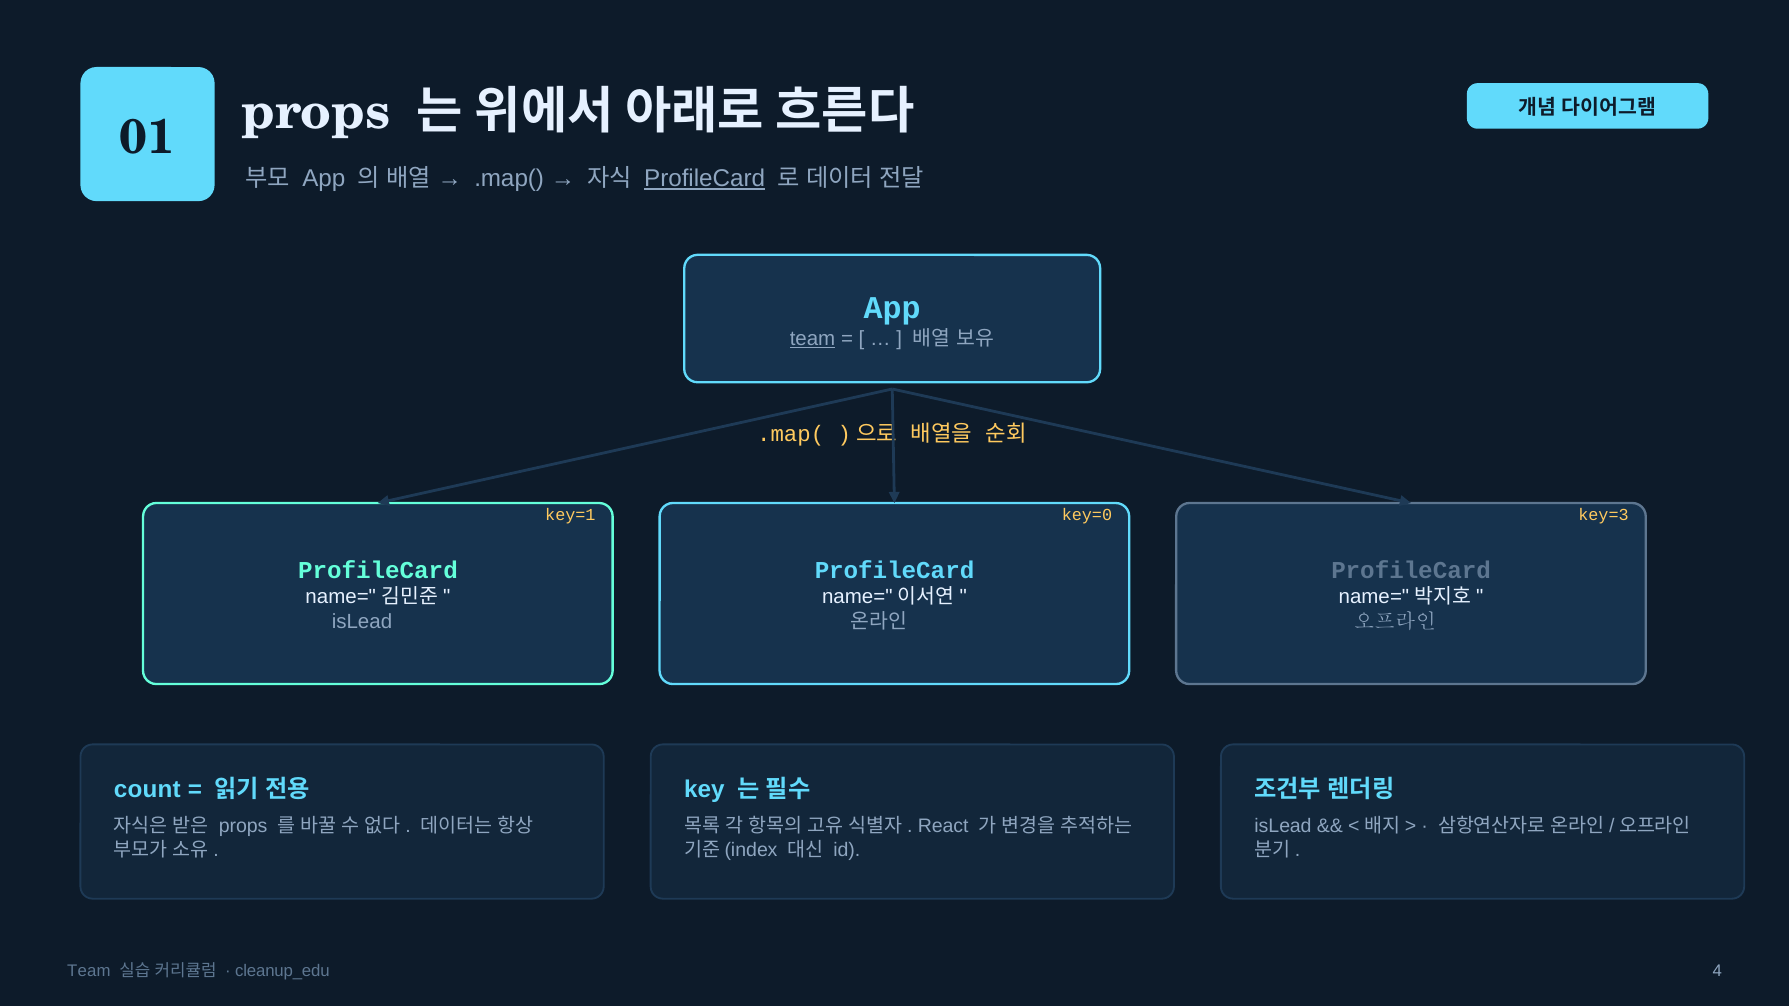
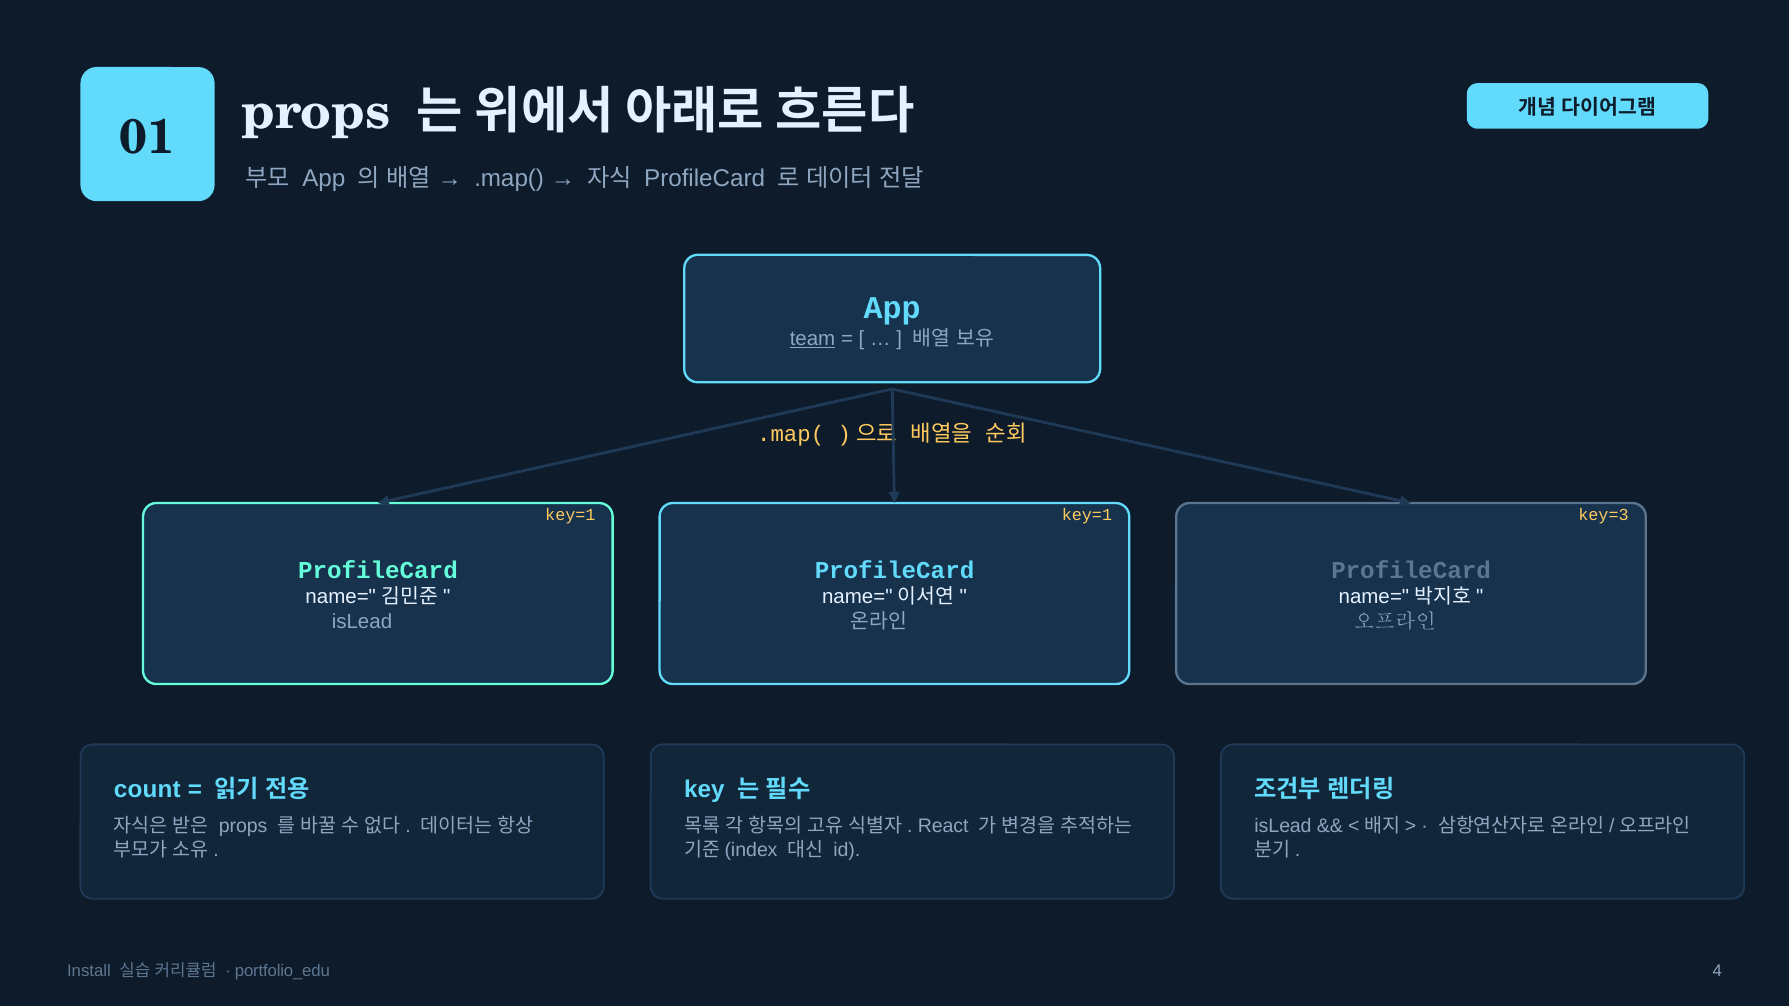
ProfileCard underline: present -> none (705, 179)
key=0: key=0 -> key=1 (1087, 515)
Team: Team -> Install (89, 971)
cleanup_edu: cleanup_edu -> portfolio_edu (282, 971)
